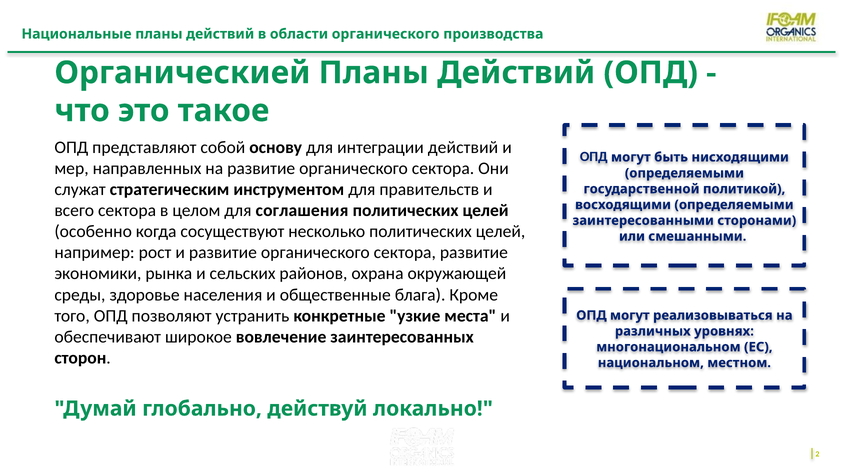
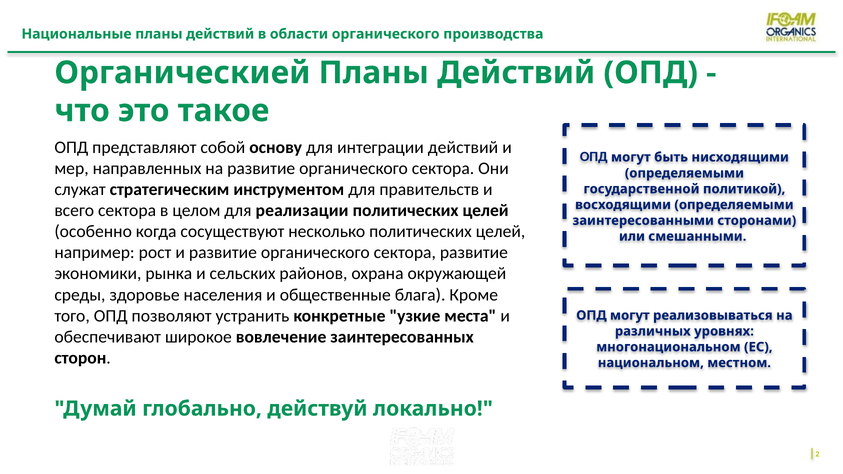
соглашения: соглашения -> реализации (302, 211)
